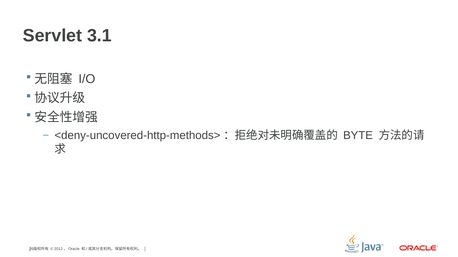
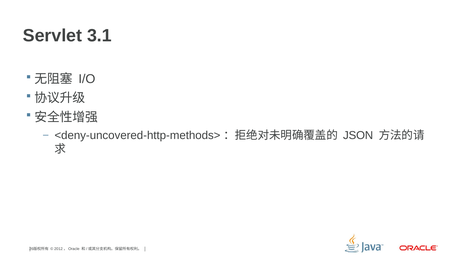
BYTE: BYTE -> JSON (358, 136)
